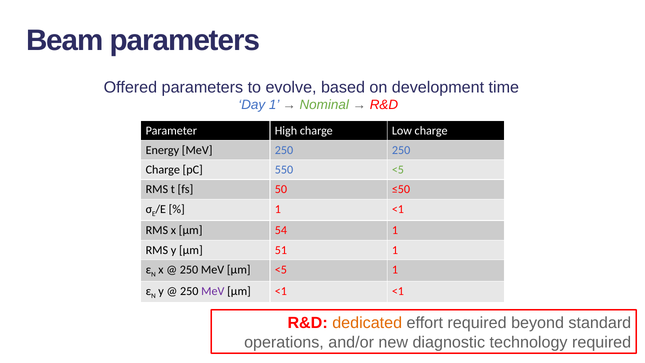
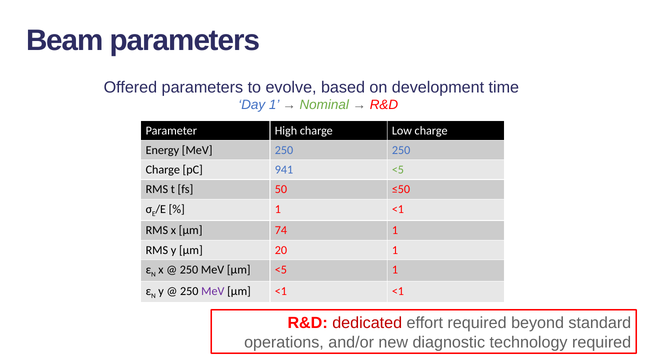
550: 550 -> 941 (284, 170)
54: 54 -> 74 (281, 230)
51: 51 -> 20 (281, 250)
dedicated colour: orange -> red (367, 323)
